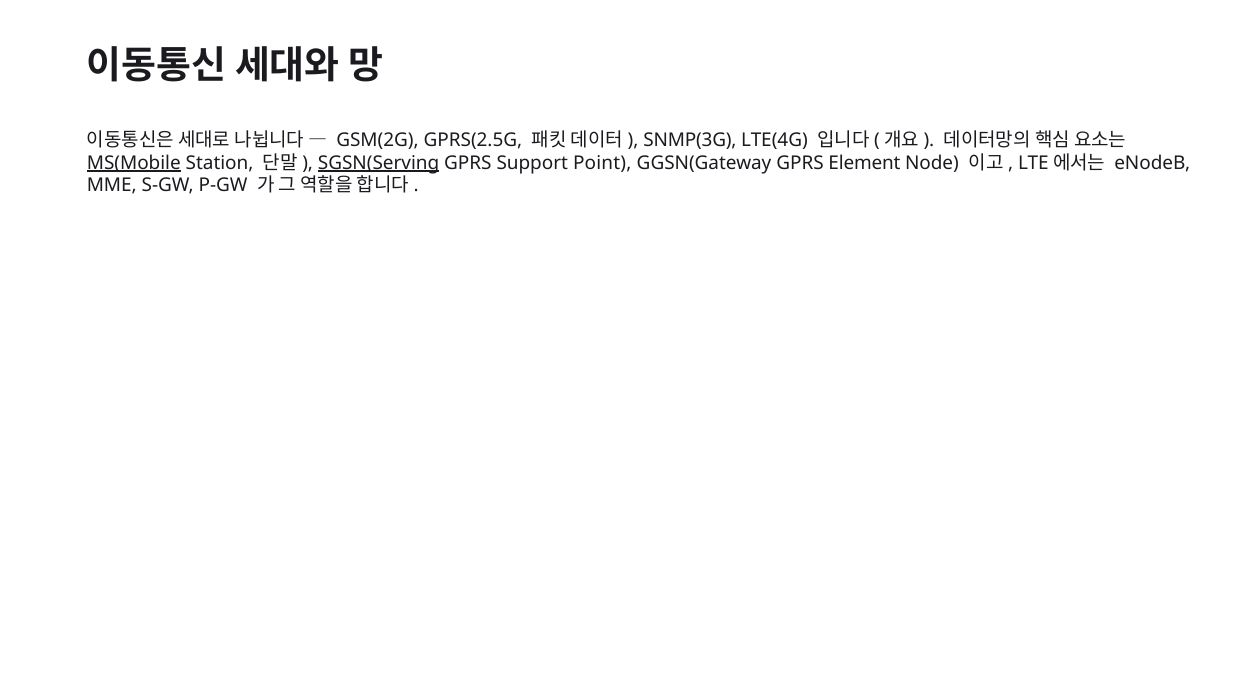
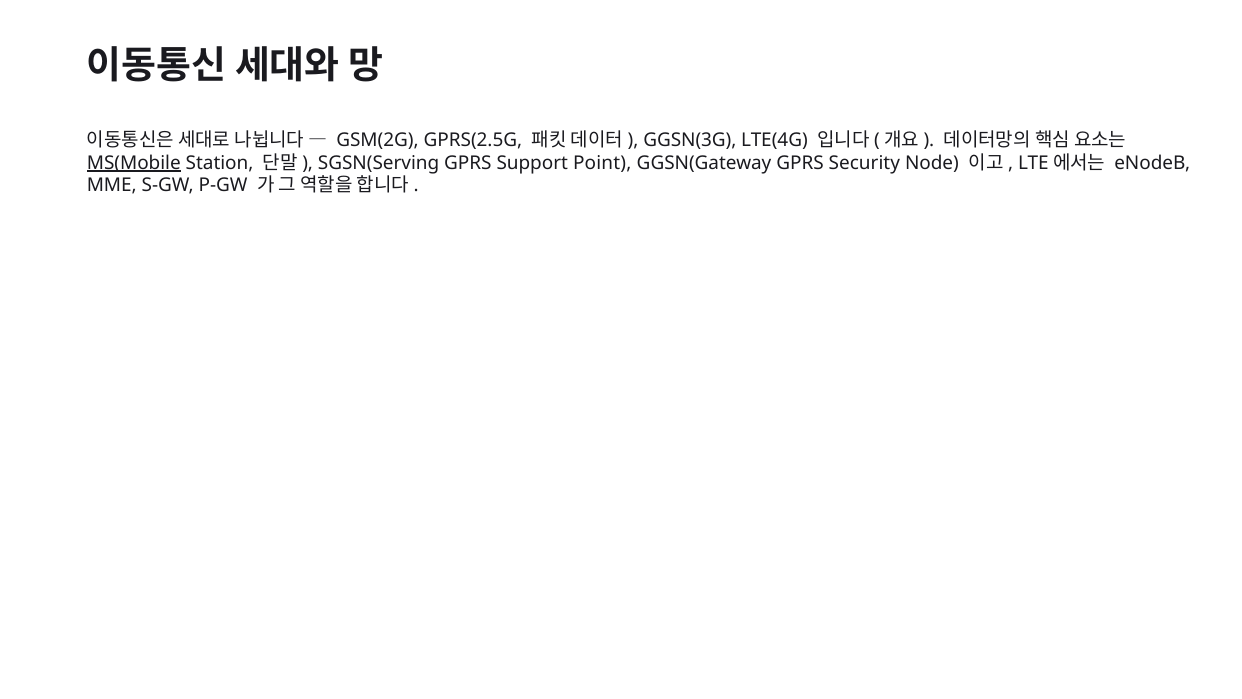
SNMP(3G: SNMP(3G -> GGSN(3G (690, 140)
SGSN(Serving underline: present -> none (379, 163)
Element: Element -> Security (864, 163)
